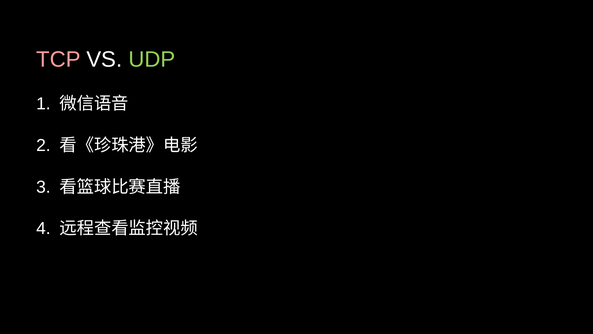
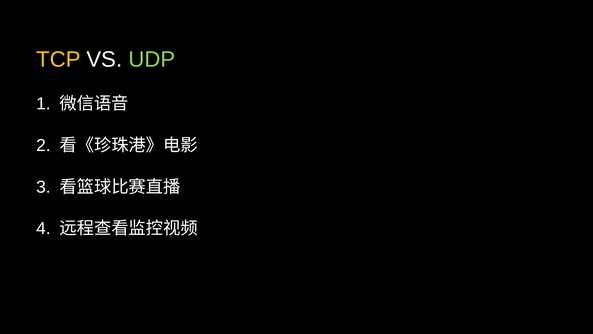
TCP colour: pink -> yellow (58, 60)
